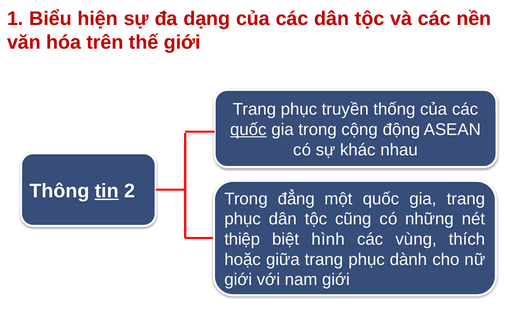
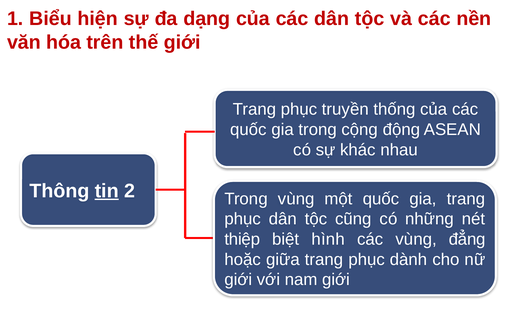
quốc underline: present -> none (248, 129)
Trong đẳng: đẳng -> vùng (296, 199)
thích: thích -> đẳng (467, 239)
